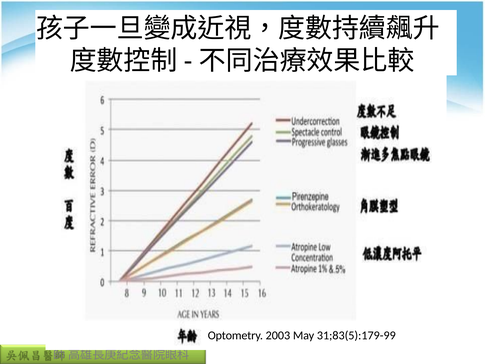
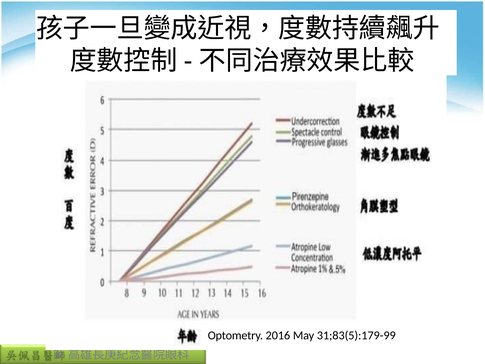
2003: 2003 -> 2016 (278, 335)
